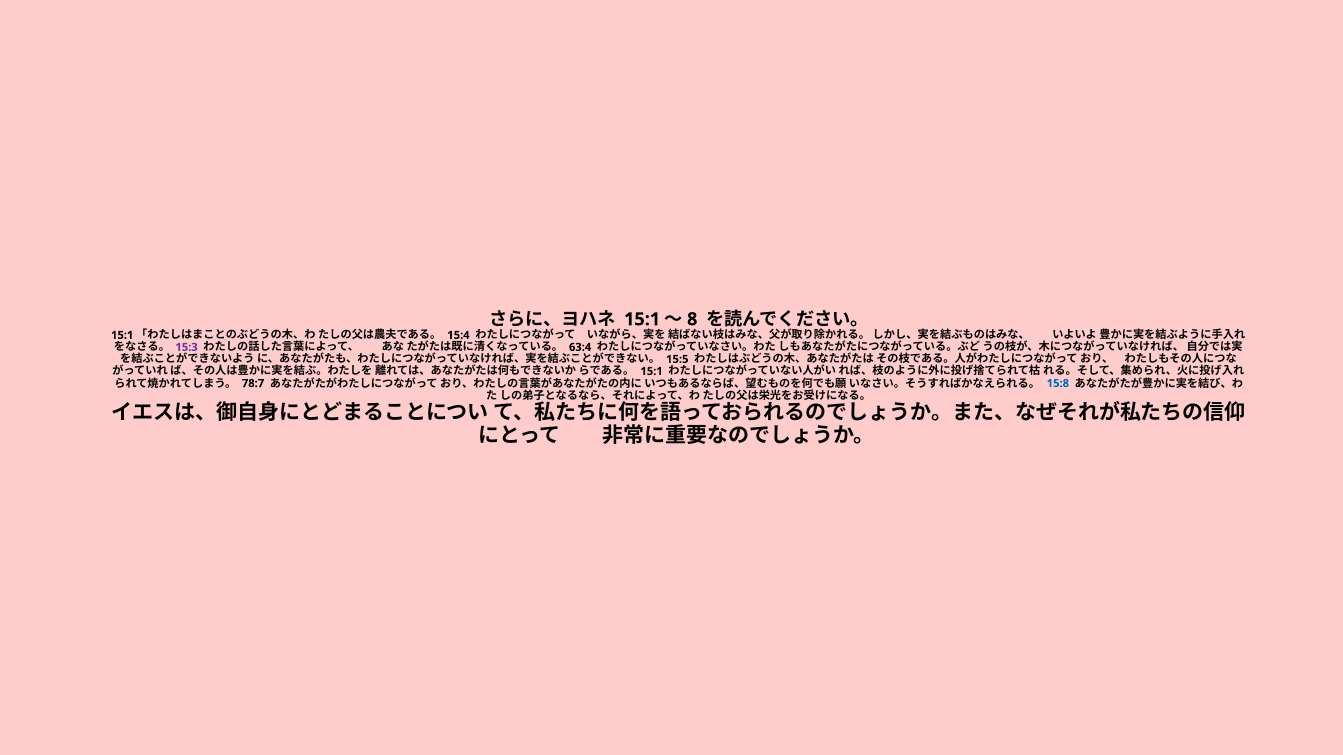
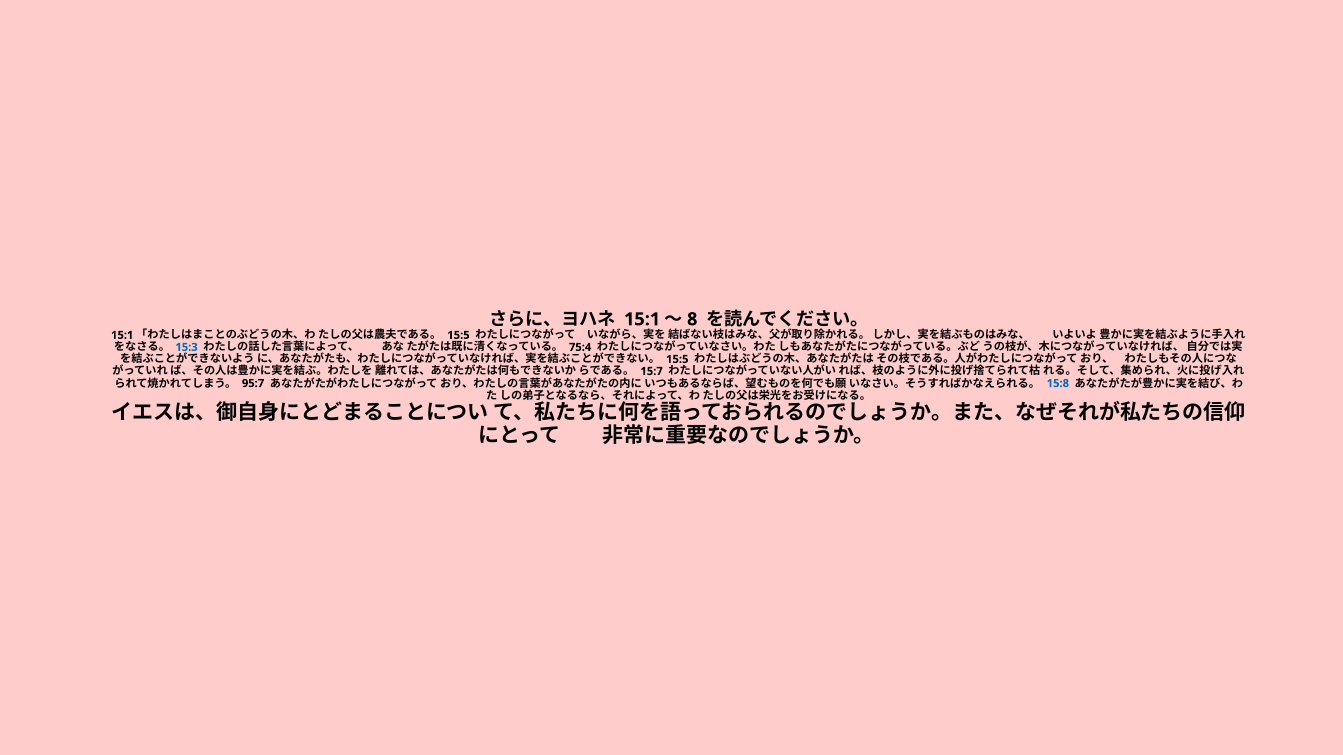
15:4: 15:4 -> 15:5 (458, 335)
15:3 colour: purple -> blue (187, 347)
63:4: 63:4 -> 75:4 (580, 347)
15:1: 15:1 -> 15:7 (652, 371)
78:7: 78:7 -> 95:7 (253, 384)
